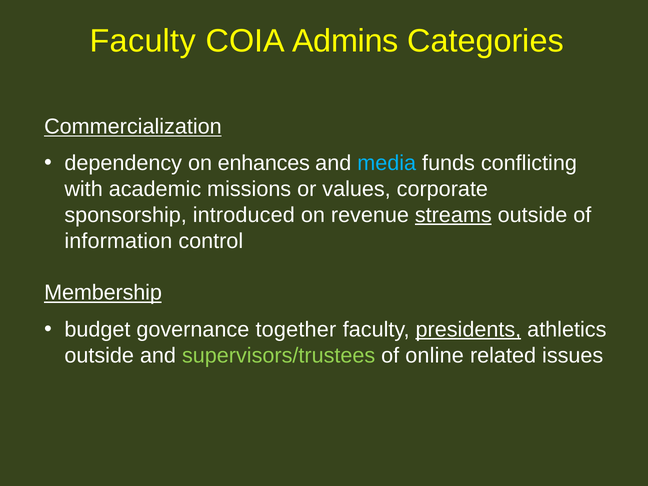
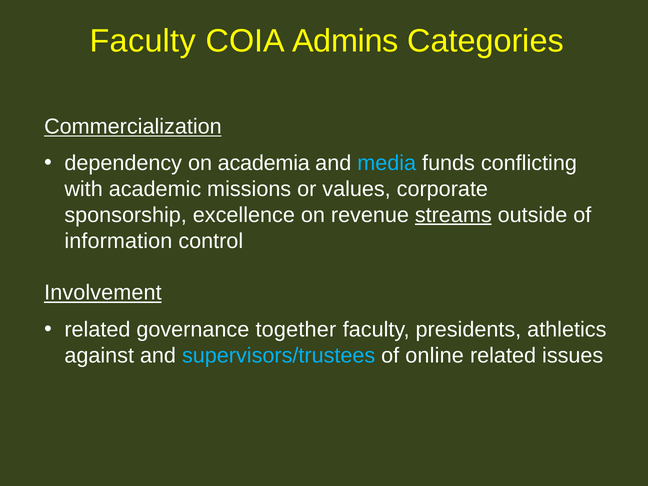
enhances: enhances -> academia (264, 163)
introduced: introduced -> excellence (244, 215)
Membership: Membership -> Involvement (103, 293)
budget: budget -> related (97, 330)
presidents underline: present -> none (468, 330)
outside: outside -> against (99, 355)
supervisors/trustees colour: light green -> light blue (279, 355)
